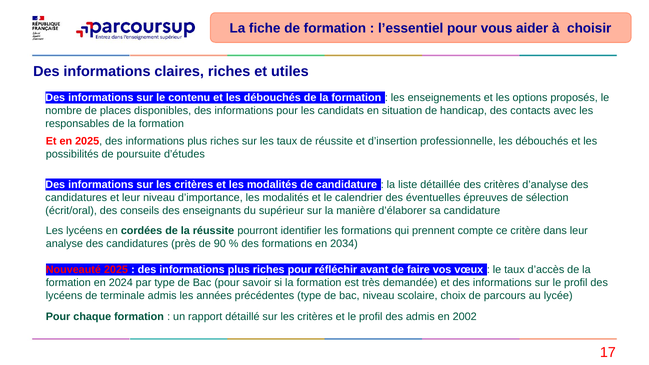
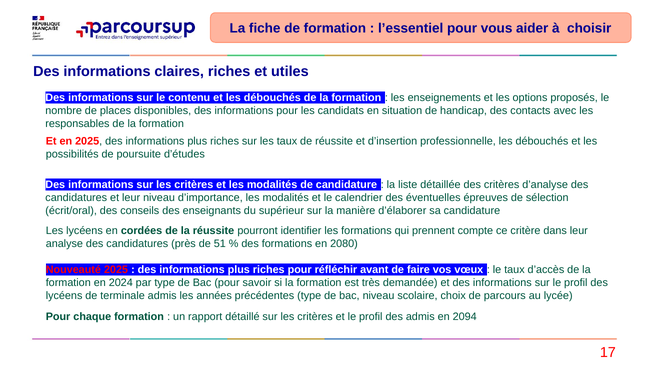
90: 90 -> 51 (220, 244)
2034: 2034 -> 2080 (344, 244)
2002: 2002 -> 2094 (465, 317)
